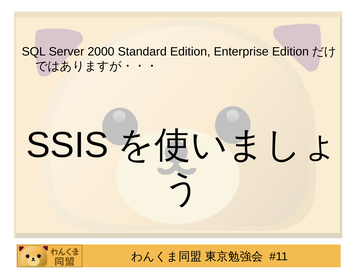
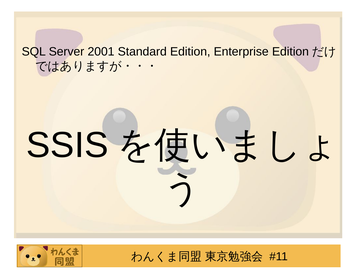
2000: 2000 -> 2001 (101, 52)
